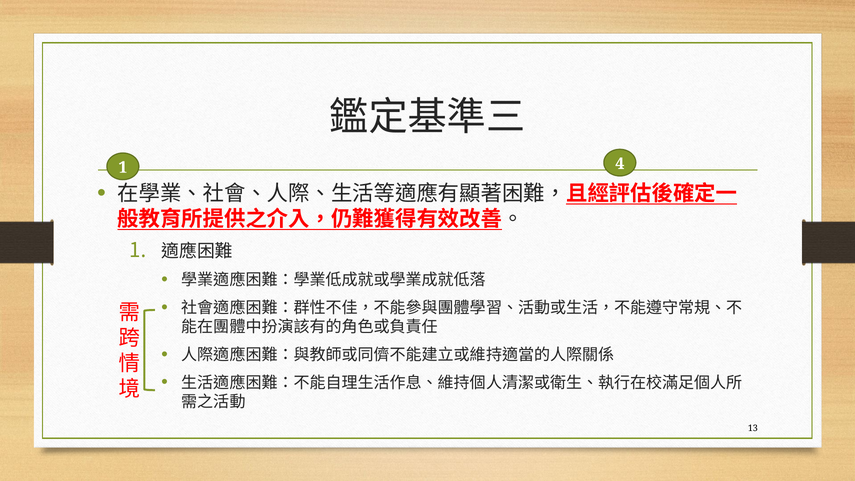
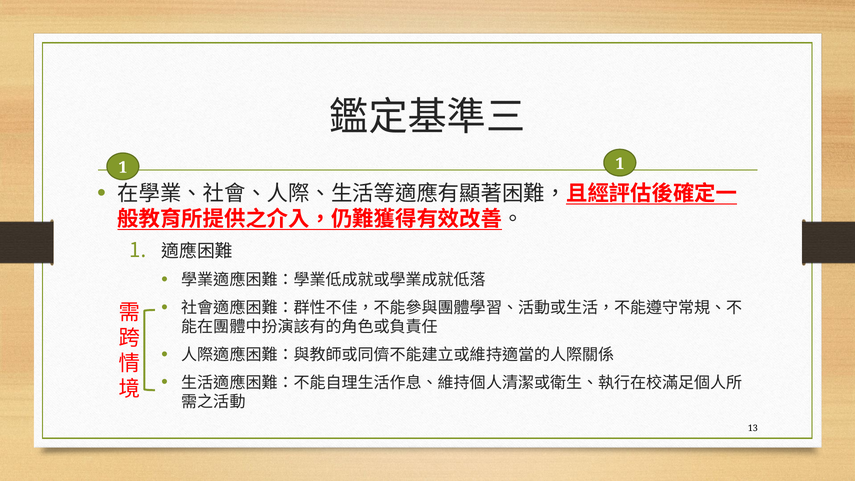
1 4: 4 -> 1 (620, 164)
